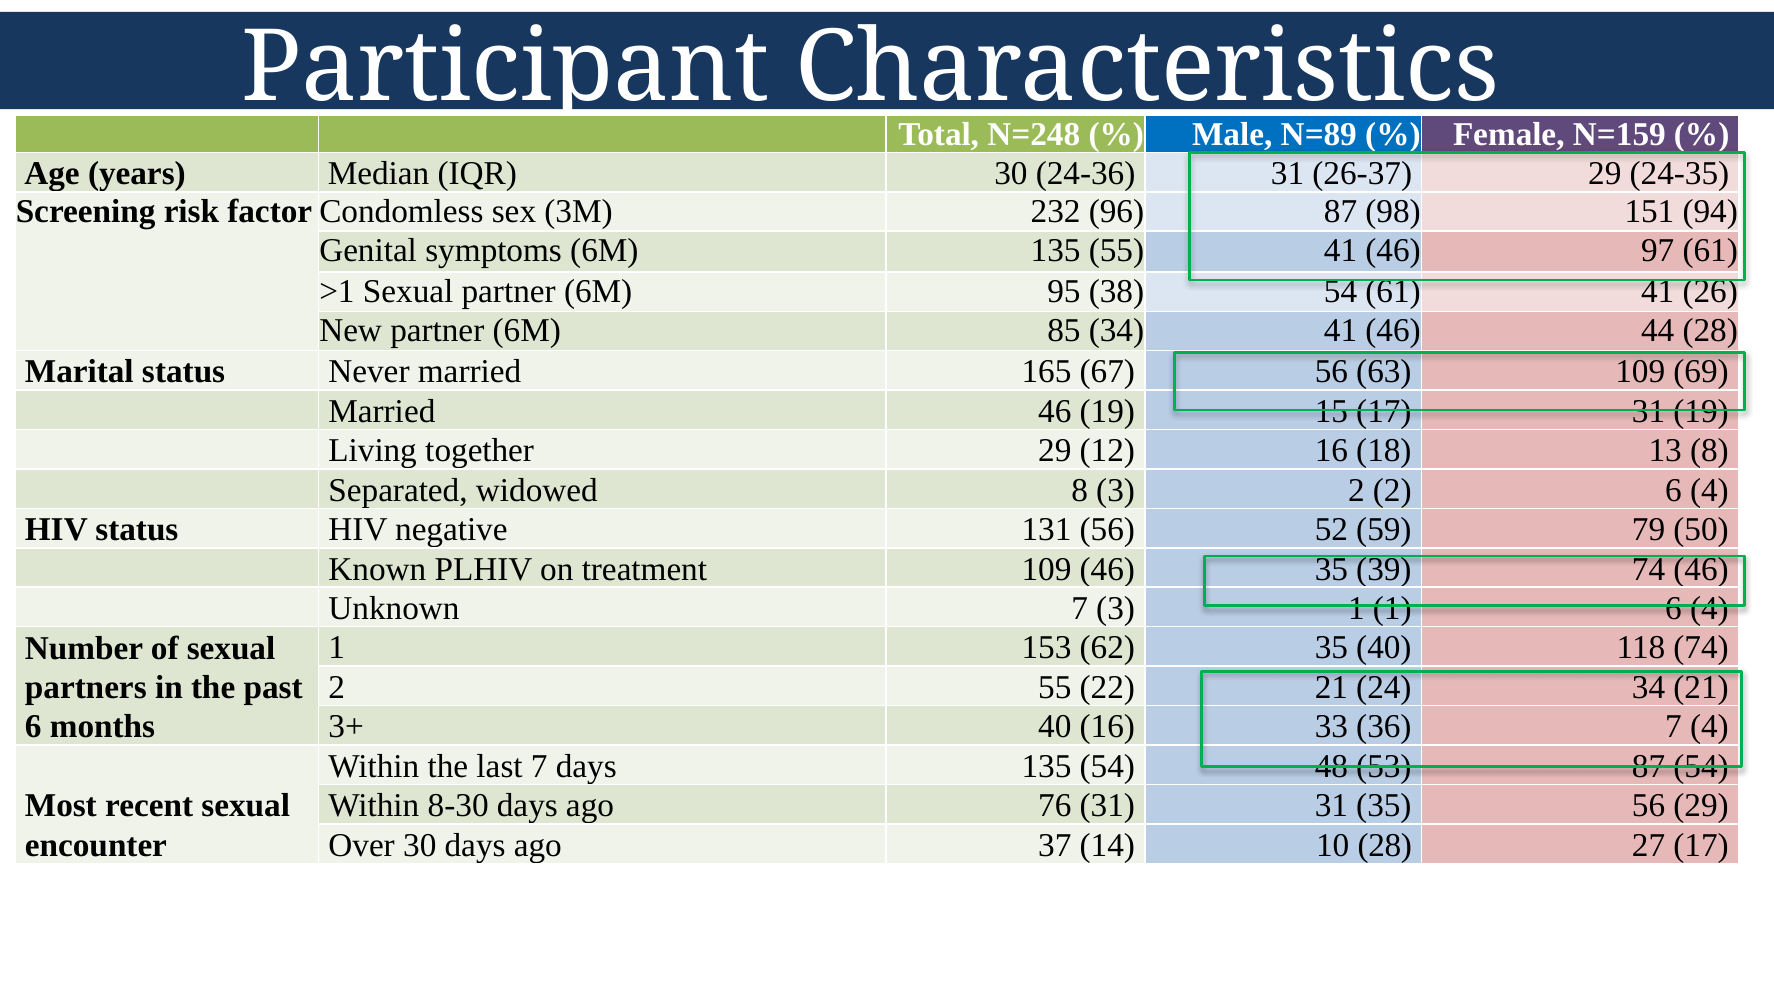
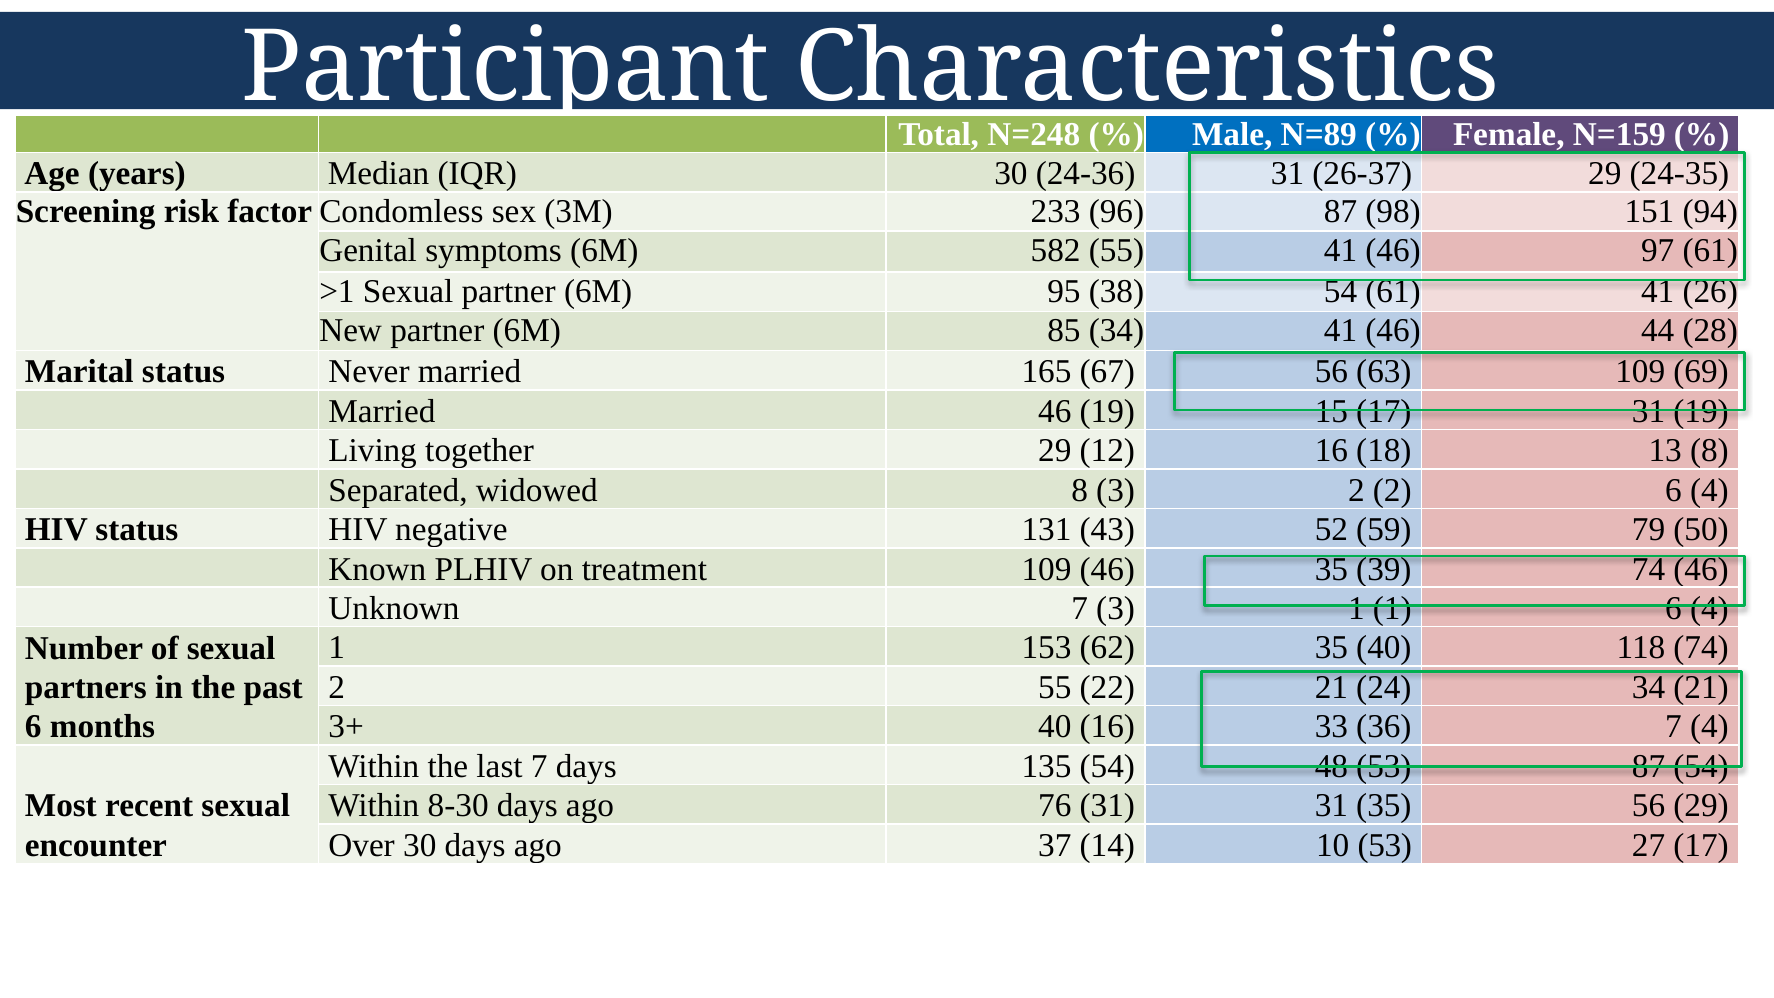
232: 232 -> 233 (1056, 211)
6M 135: 135 -> 582 (1056, 251)
131 56: 56 -> 43 (1107, 530)
10 28: 28 -> 53 (1385, 845)
